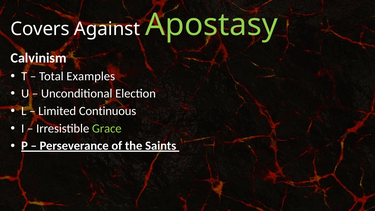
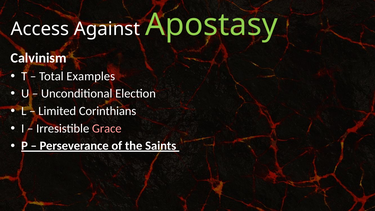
Covers: Covers -> Access (40, 29)
Continuous: Continuous -> Corinthians (108, 111)
Grace colour: light green -> pink (107, 128)
